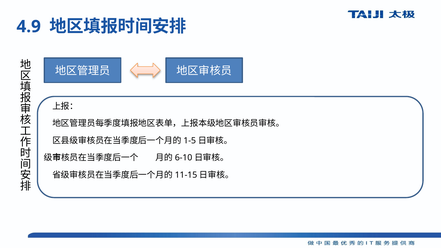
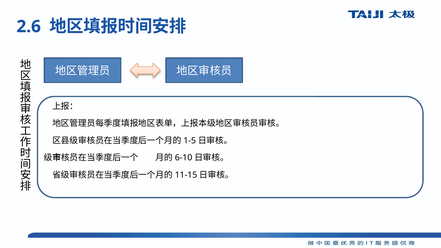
4.9: 4.9 -> 2.6 (29, 27)
